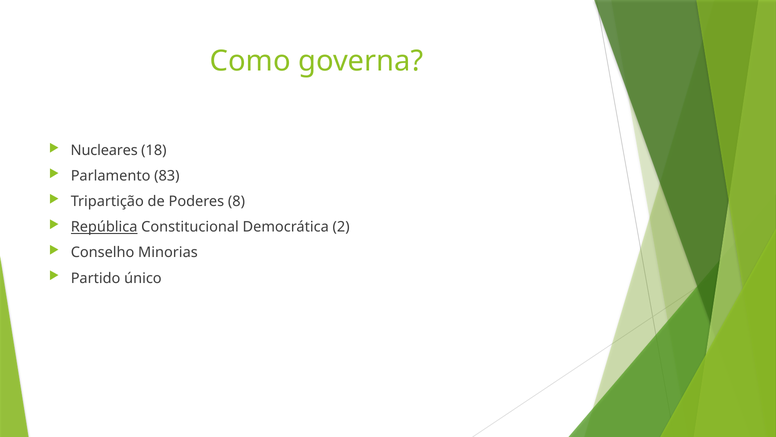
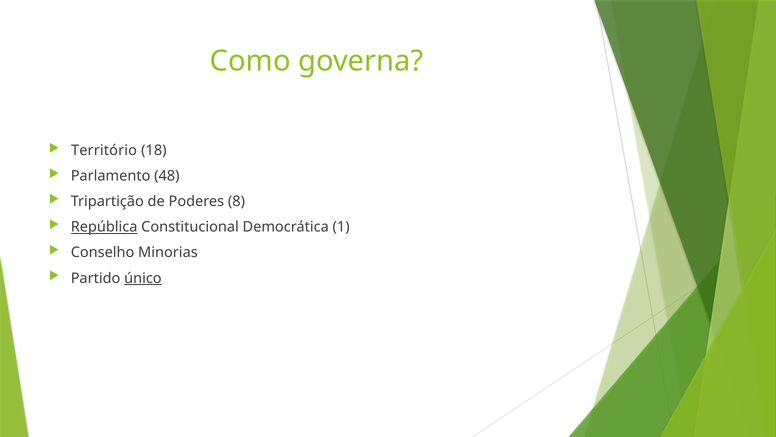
Nucleares: Nucleares -> Território (104, 150)
83: 83 -> 48 (167, 176)
2: 2 -> 1 (341, 227)
único underline: none -> present (143, 278)
